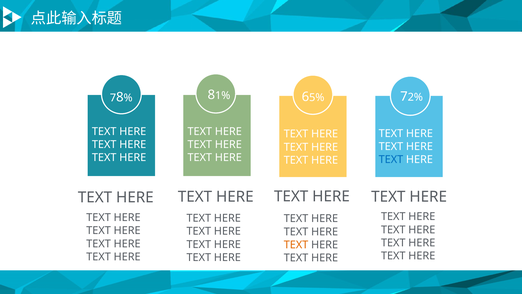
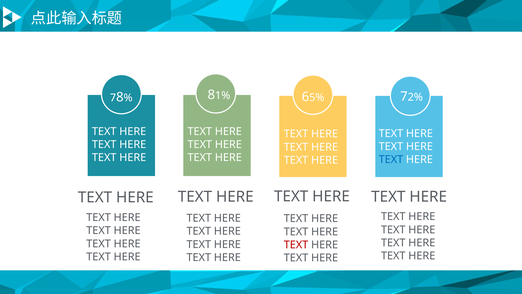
TEXT colour: orange -> red (296, 245)
